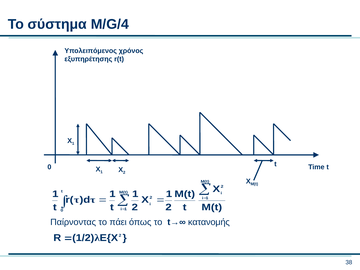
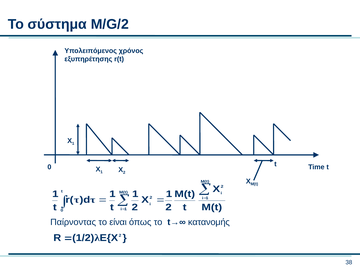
M/G/4: M/G/4 -> M/G/2 (110, 24)
πάει: πάει -> είναι (118, 222)
